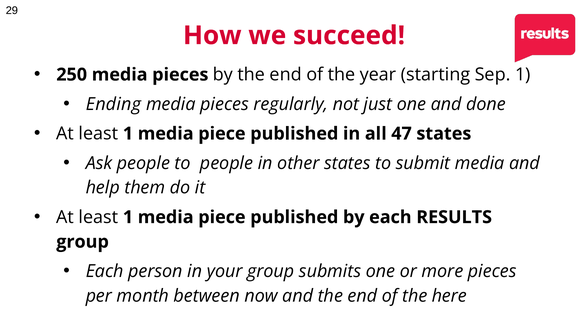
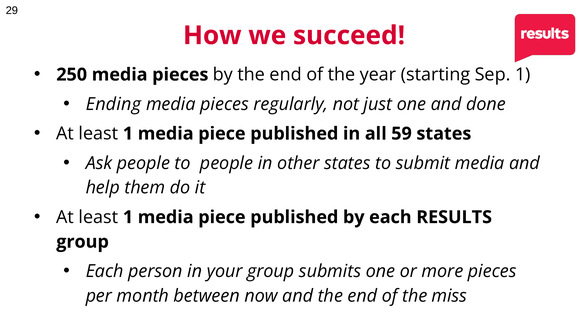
47: 47 -> 59 (402, 134)
here: here -> miss (449, 296)
